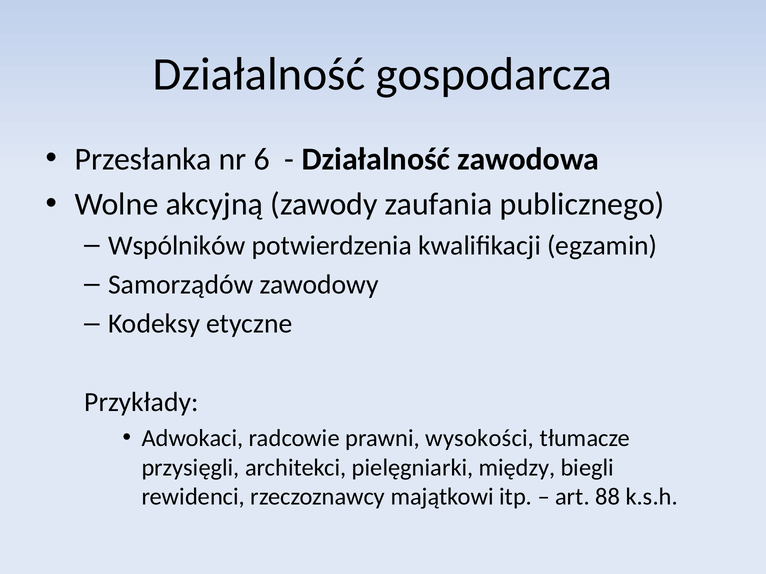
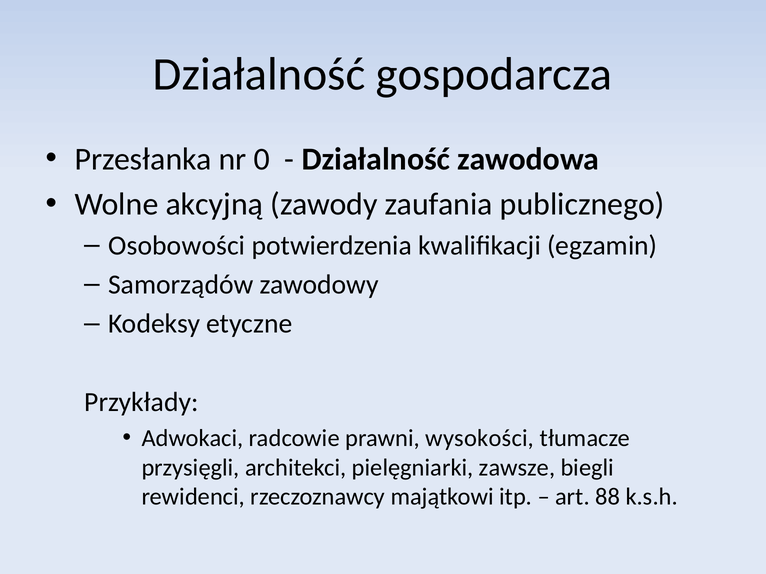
6: 6 -> 0 (262, 159)
Wspólników: Wspólników -> Osobowości (177, 246)
między: między -> zawsze (517, 468)
